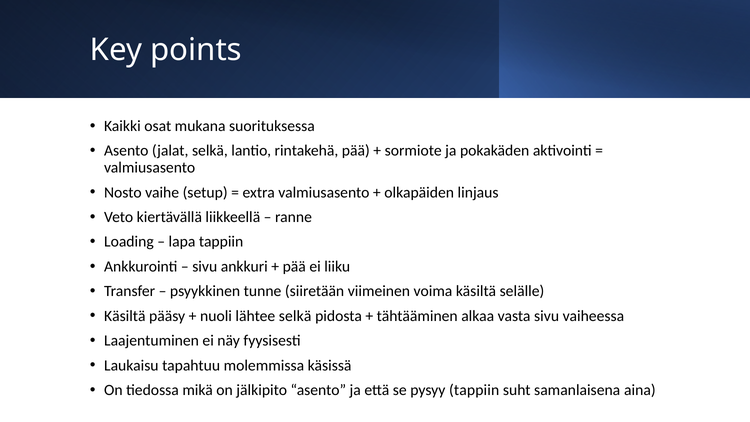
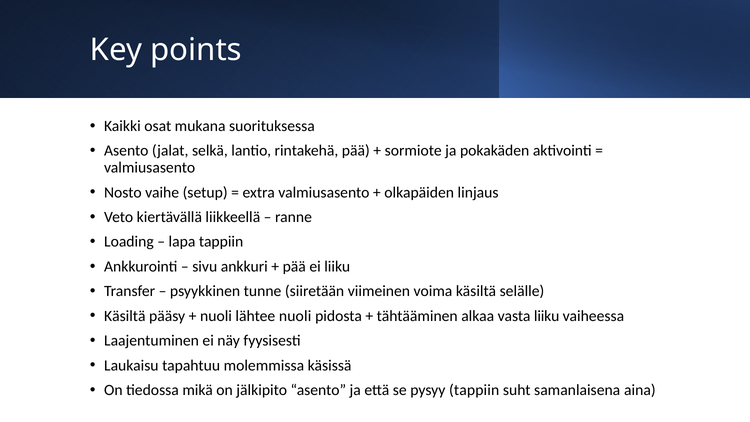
lähtee selkä: selkä -> nuoli (295, 316)
vasta sivu: sivu -> liiku (547, 316)
